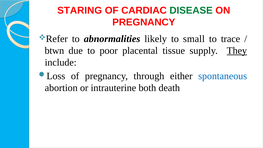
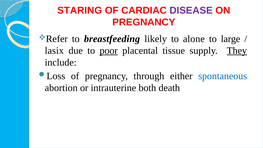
DISEASE colour: green -> purple (191, 10)
abnormalities: abnormalities -> breastfeeding (112, 39)
small: small -> alone (194, 39)
trace: trace -> large (231, 39)
btwn: btwn -> lasix (54, 51)
poor underline: none -> present (109, 51)
